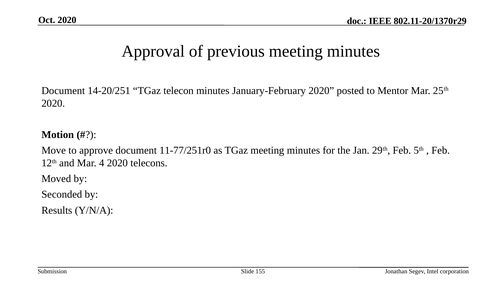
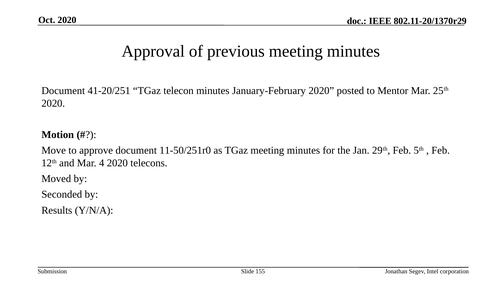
14-20/251: 14-20/251 -> 41-20/251 (109, 90)
11-77/251r0: 11-77/251r0 -> 11-50/251r0 (185, 150)
